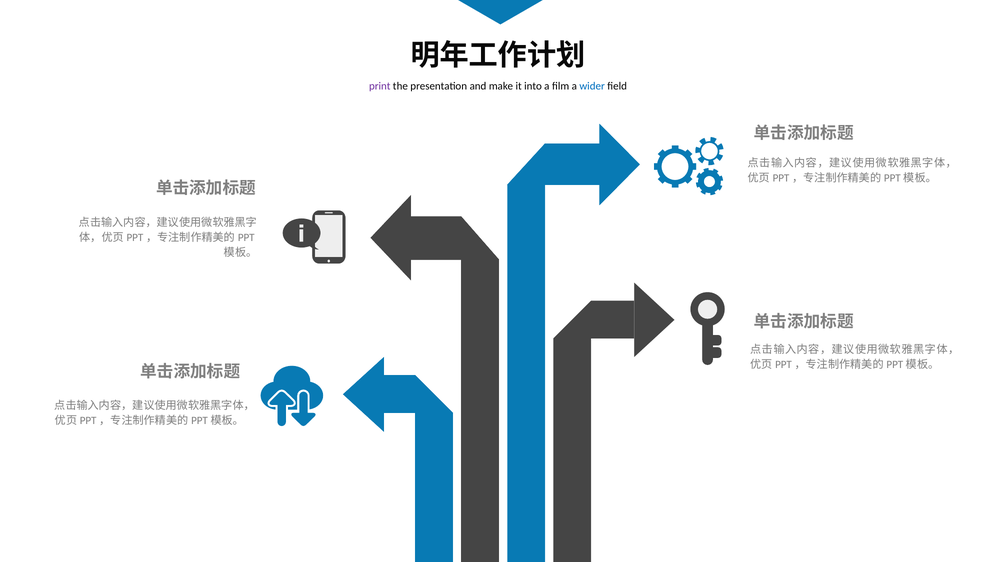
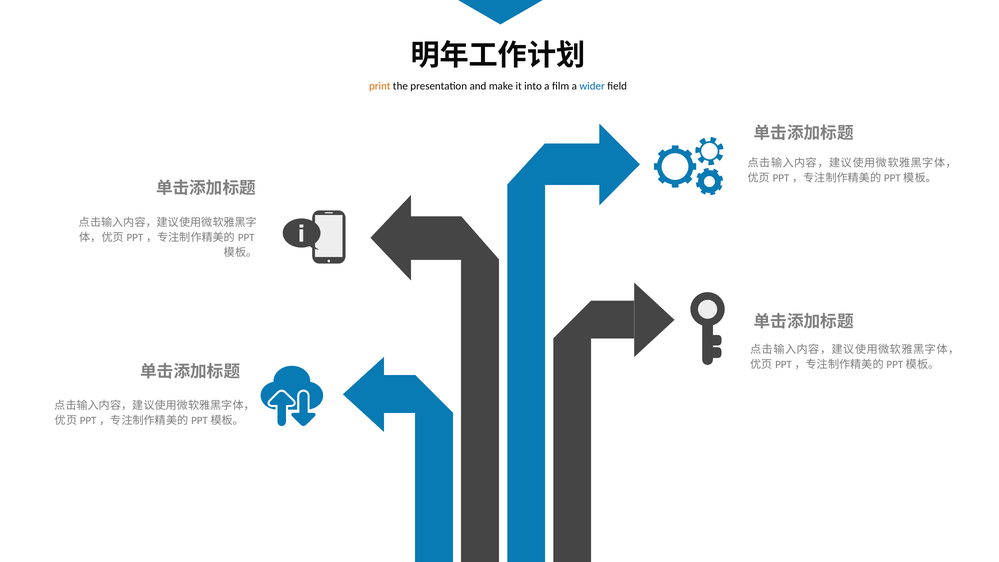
print colour: purple -> orange (380, 86)
